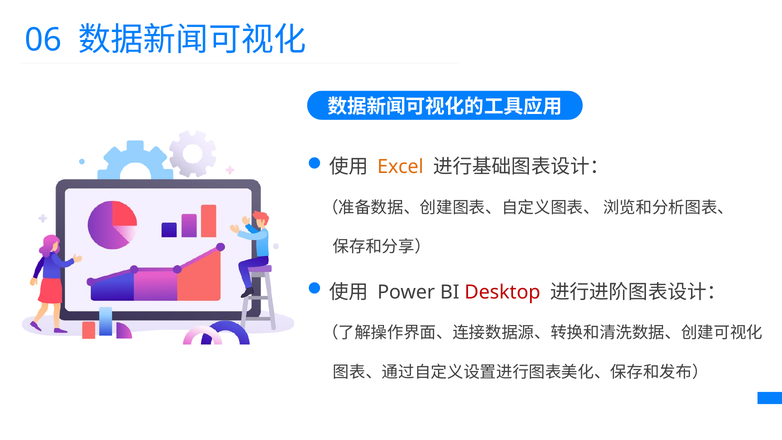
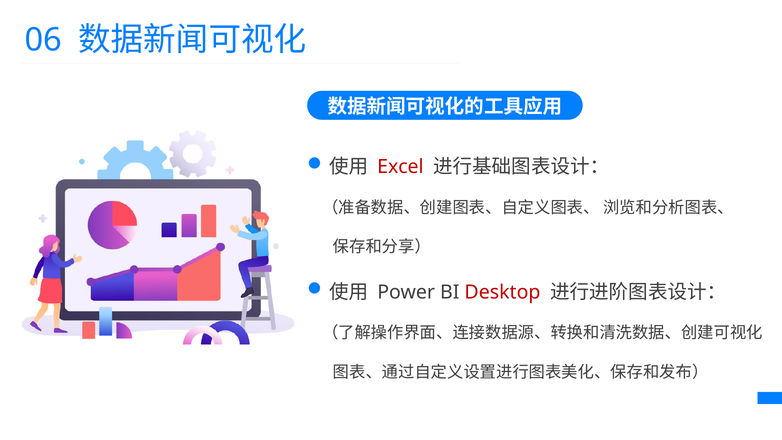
Excel colour: orange -> red (400, 167)
